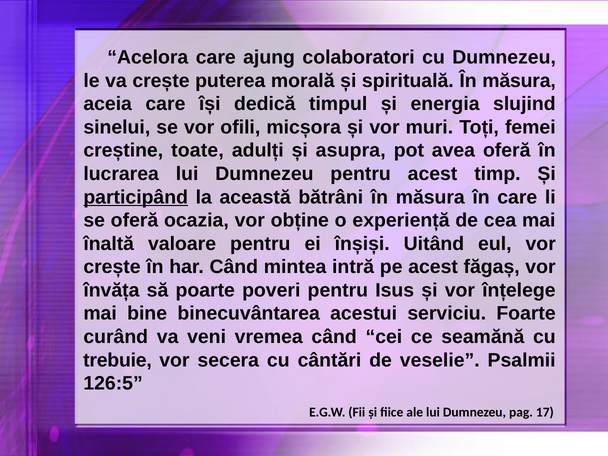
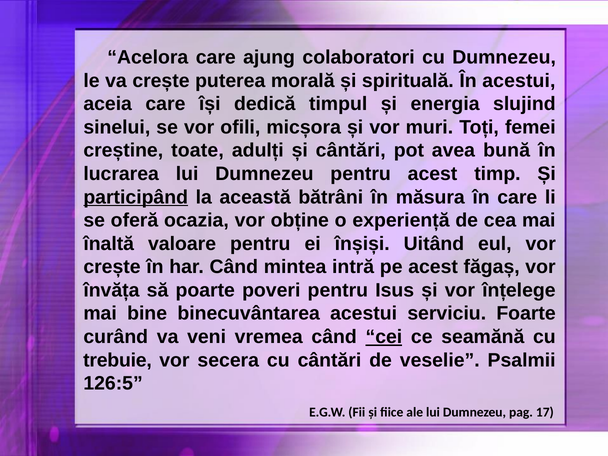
spirituală În măsura: măsura -> acestui (519, 81)
și asupra: asupra -> cântări (351, 151)
avea oferă: oferă -> bună (507, 151)
cei underline: none -> present (384, 337)
